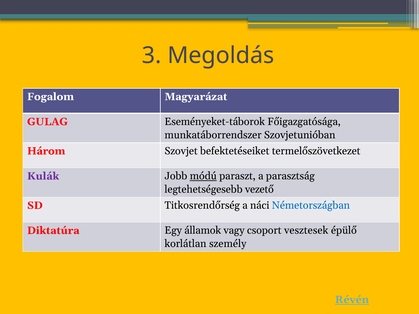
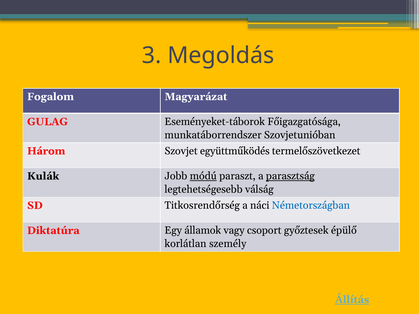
befektetéseiket: befektetéseiket -> együttműködés (235, 151)
Kulák colour: purple -> black (43, 176)
parasztság underline: none -> present (290, 176)
vezető: vezető -> válság (259, 190)
vesztesek: vesztesek -> győztesek (306, 231)
Révén: Révén -> Állítás (352, 300)
